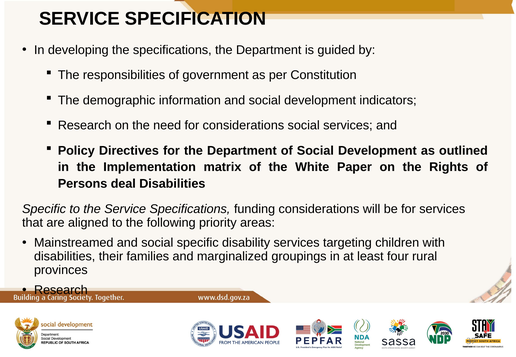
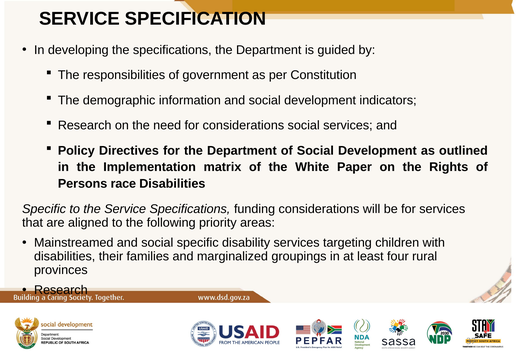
deal: deal -> race (123, 184)
